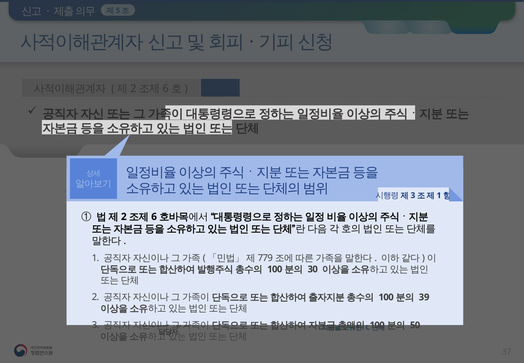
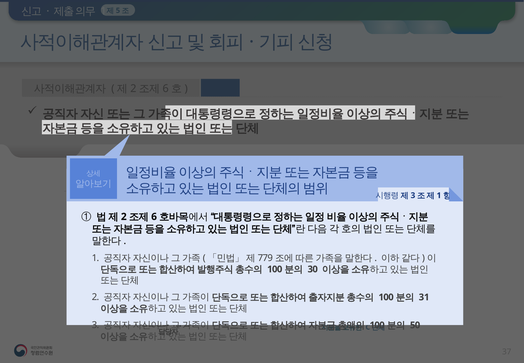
39: 39 -> 31 (424, 297)
